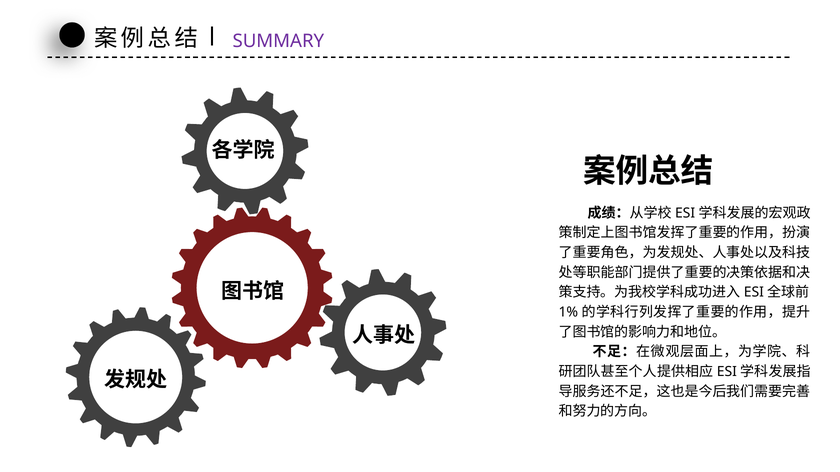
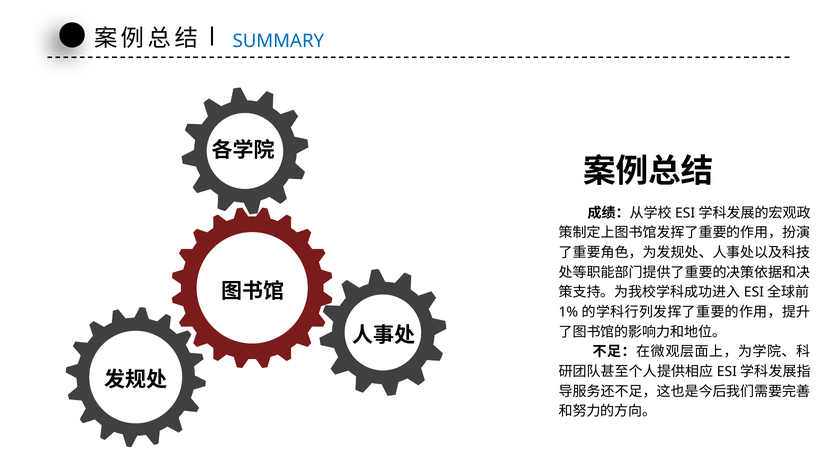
SUMMARY colour: purple -> blue (278, 41)
